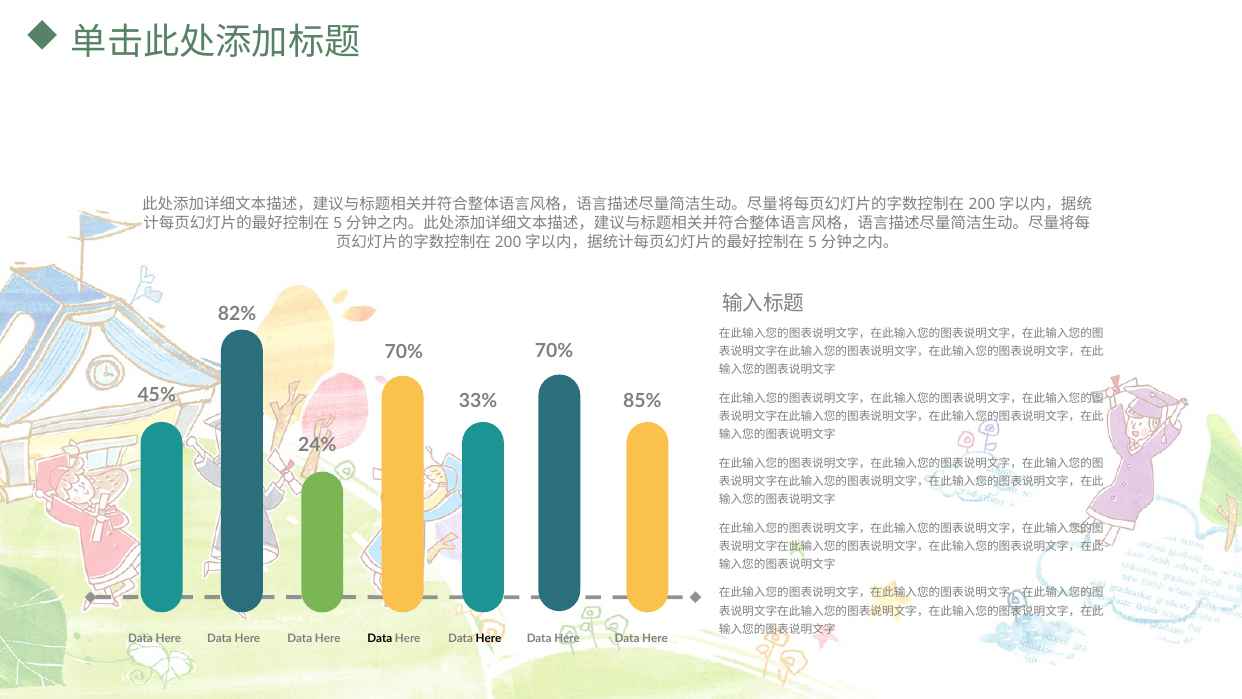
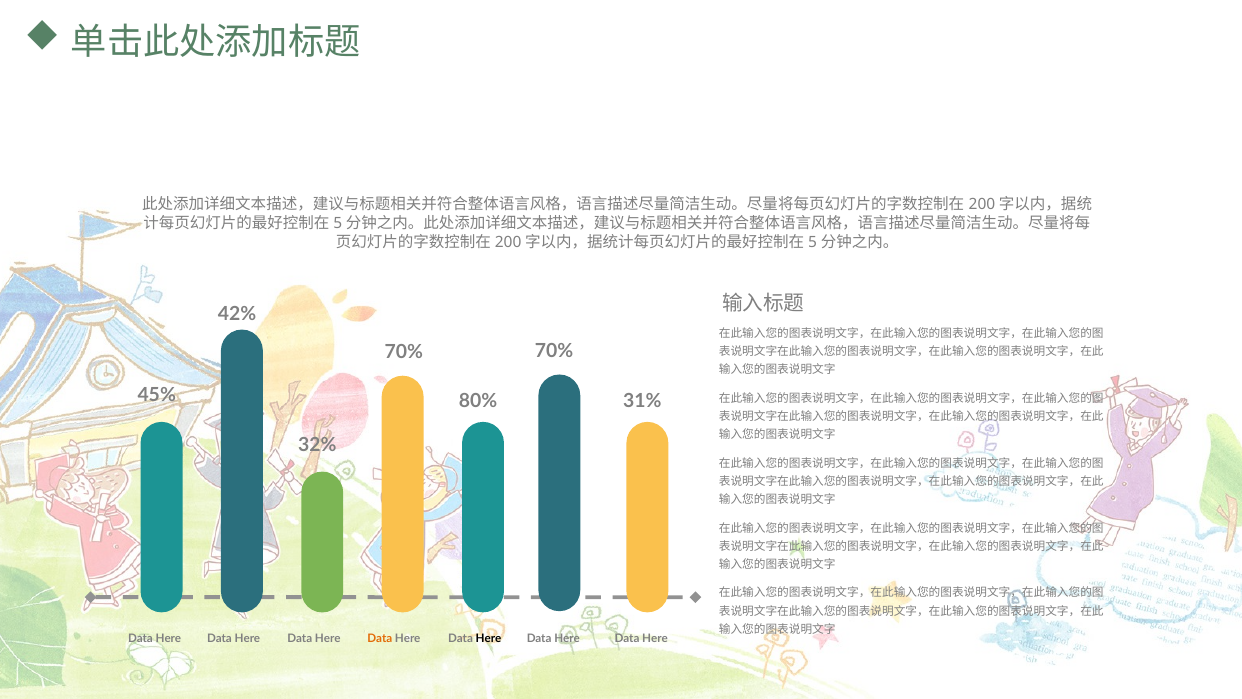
82%: 82% -> 42% (237, 314)
33%: 33% -> 80% (478, 401)
85%: 85% -> 31% (642, 401)
24%: 24% -> 32% (317, 445)
Data colour: black -> orange (380, 638)
